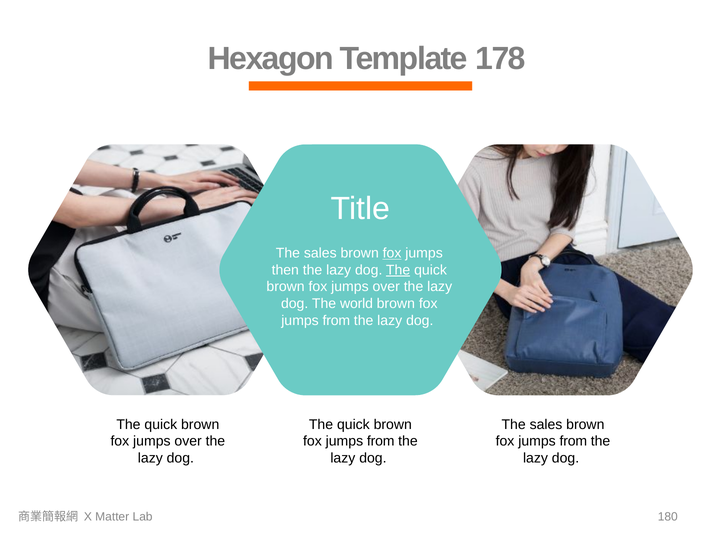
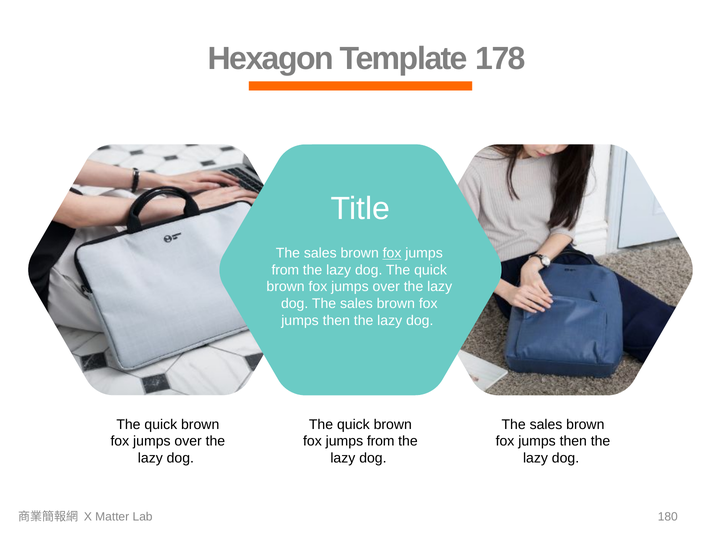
then: then -> from (285, 270)
The underline: present -> none (398, 270)
world: world -> sales (356, 304)
from: from -> then (336, 320)
from: from -> then (573, 441)
